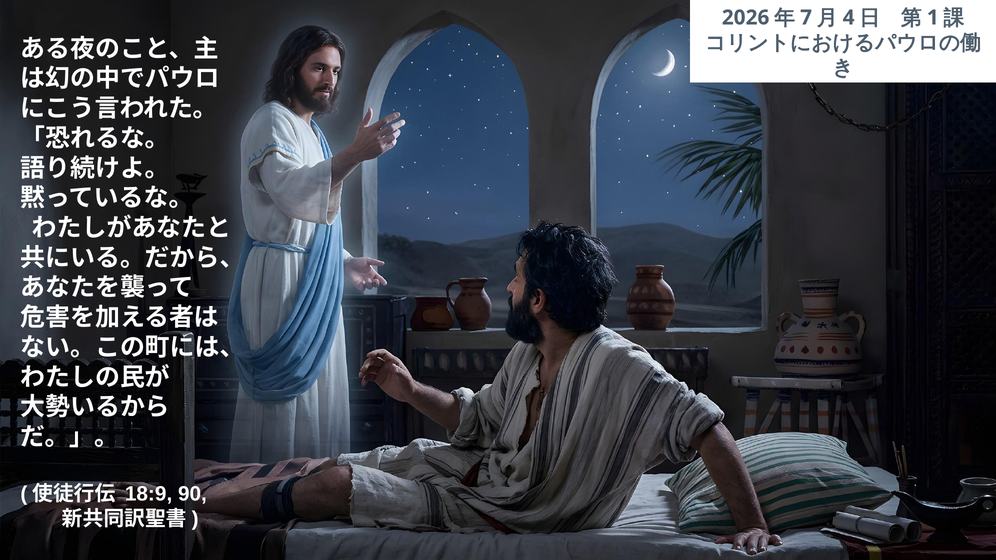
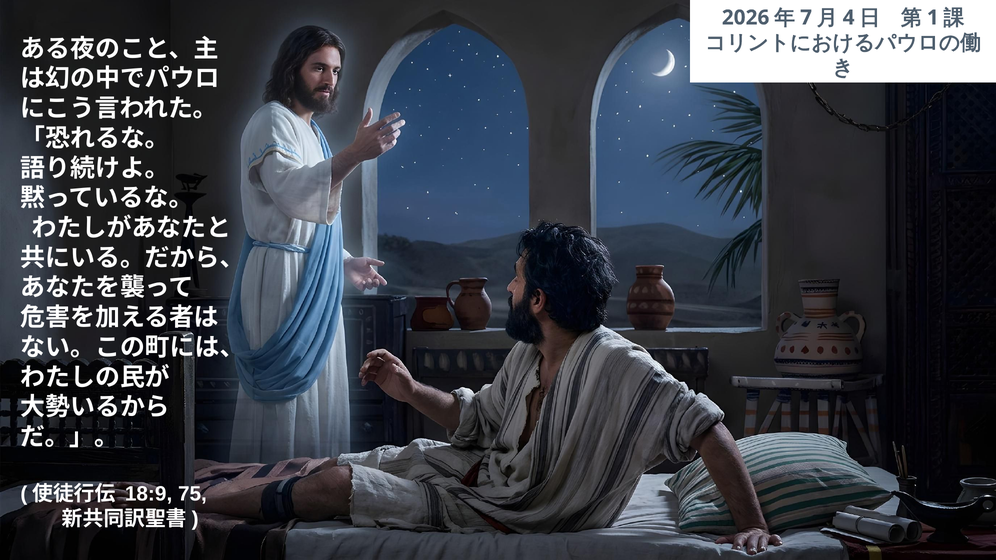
90: 90 -> 75 (192, 494)
